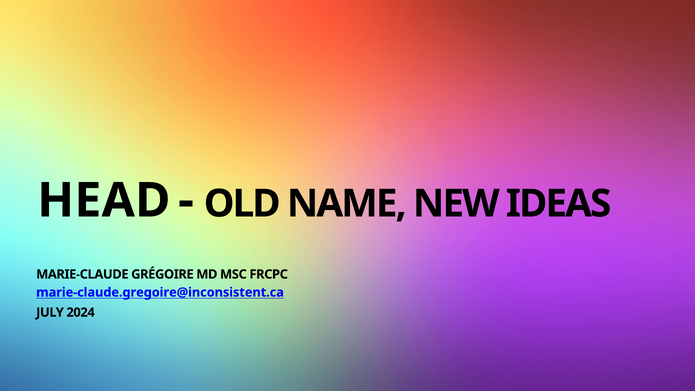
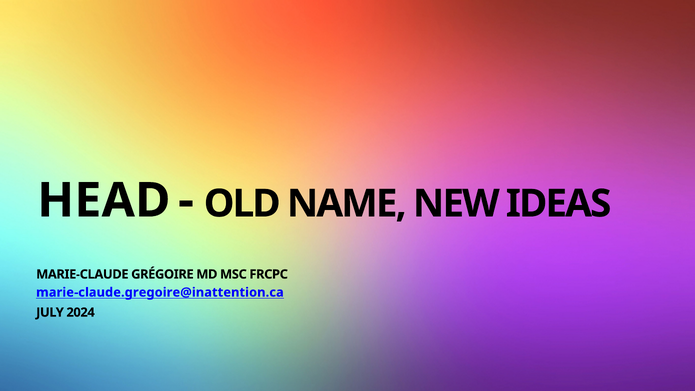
marie-claude.gregoire@inconsistent.ca: marie-claude.gregoire@inconsistent.ca -> marie-claude.gregoire@inattention.ca (160, 292)
